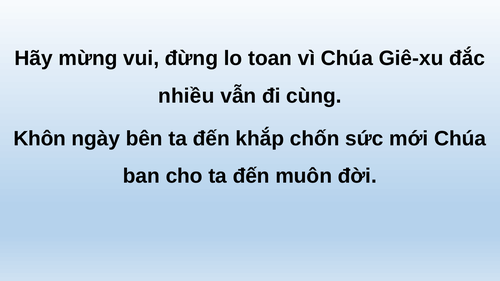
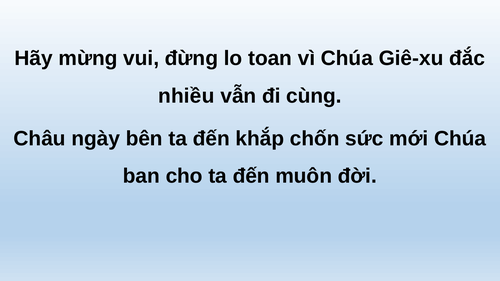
Khôn: Khôn -> Châu (40, 139)
